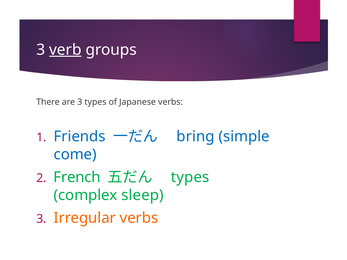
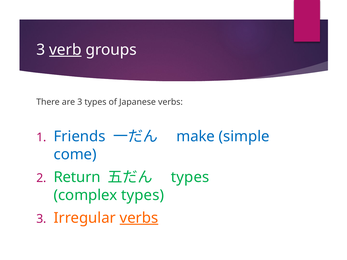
bring: bring -> make (196, 137)
French: French -> Return (77, 177)
complex sleep: sleep -> types (143, 195)
verbs underline: none -> present (139, 218)
